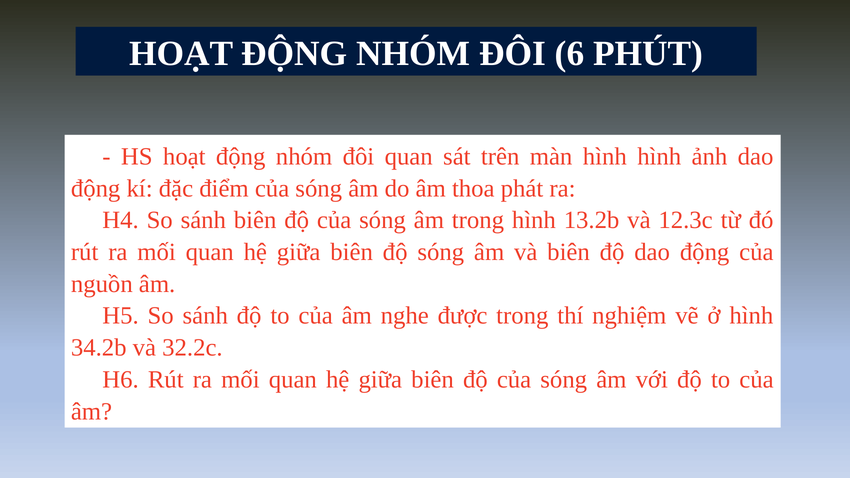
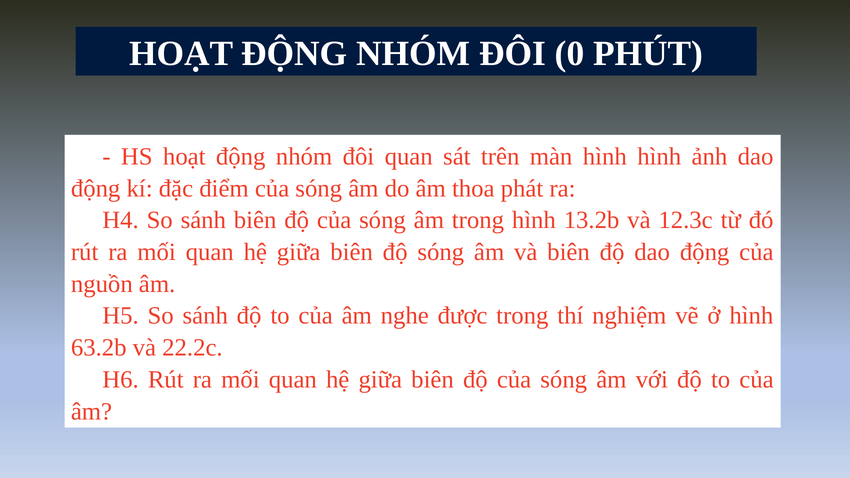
6: 6 -> 0 (570, 54)
34.2b: 34.2b -> 63.2b (99, 348)
32.2c: 32.2c -> 22.2c (192, 348)
